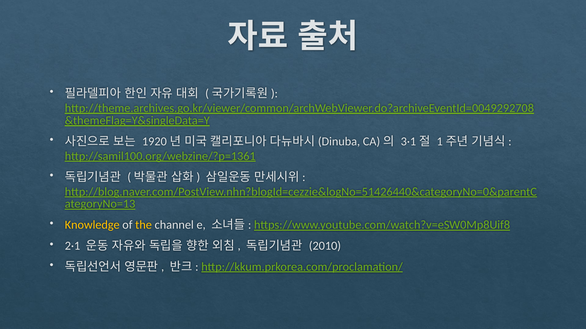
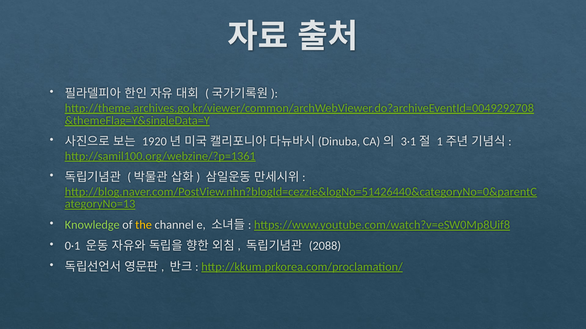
Knowledge colour: yellow -> light green (92, 225)
2·1: 2·1 -> 0·1 (73, 246)
2010: 2010 -> 2088 (325, 246)
